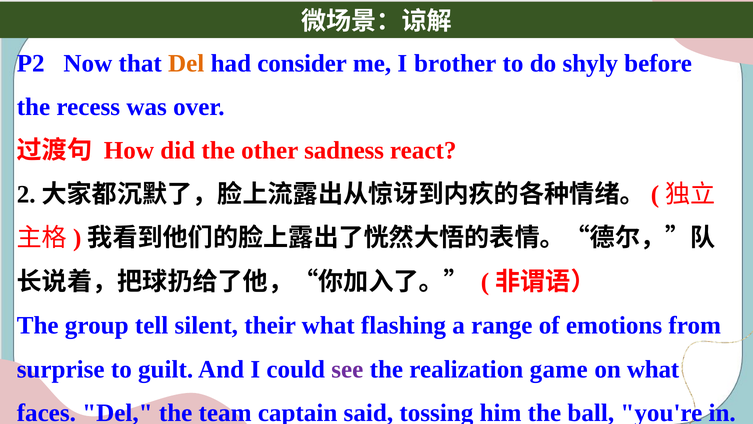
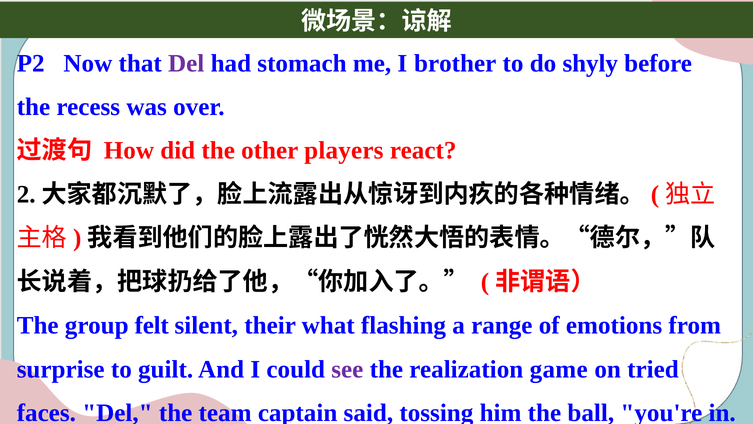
Del colour: orange -> purple (186, 63)
consider: consider -> stomach (302, 63)
sadness: sadness -> players (344, 151)
tell: tell -> felt (152, 325)
on what: what -> tried (653, 369)
